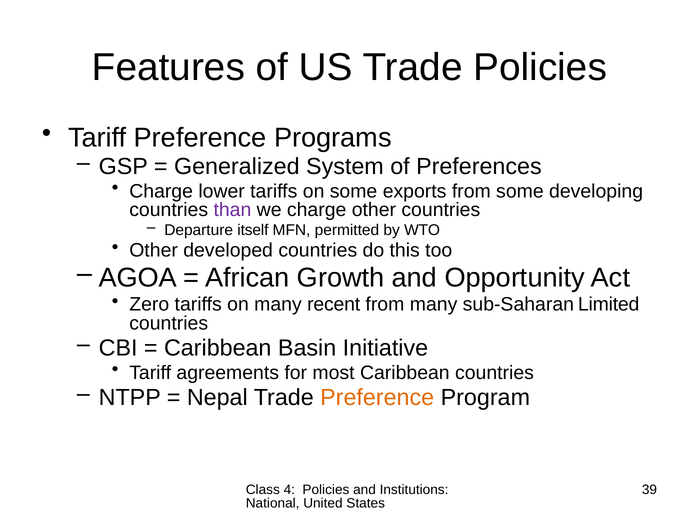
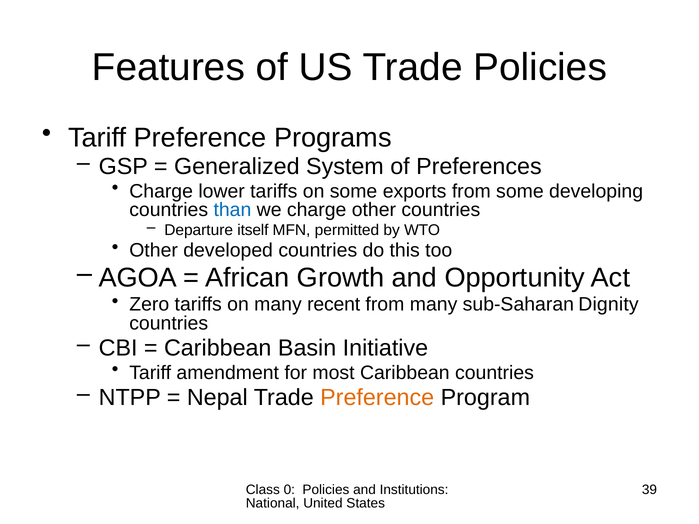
than colour: purple -> blue (232, 210)
Limited: Limited -> Dignity (608, 305)
agreements: agreements -> amendment (228, 373)
4: 4 -> 0 (289, 490)
